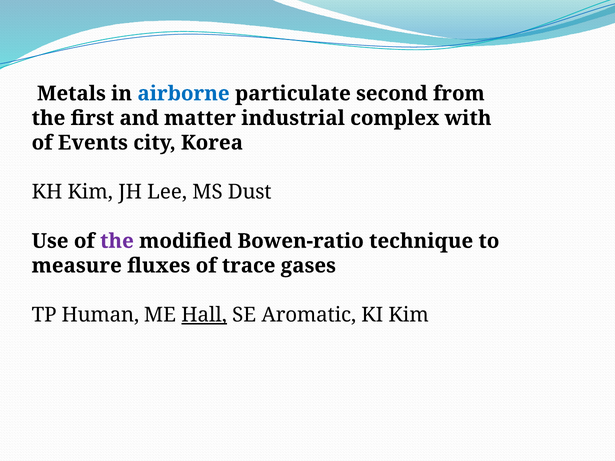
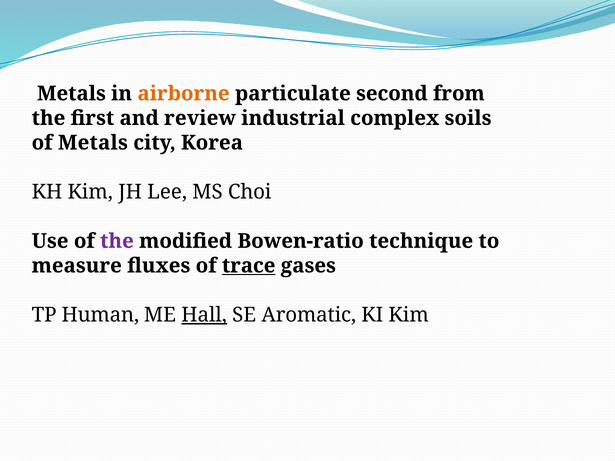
airborne colour: blue -> orange (184, 94)
matter: matter -> review (200, 118)
with: with -> soils (468, 118)
of Events: Events -> Metals (93, 143)
Dust: Dust -> Choi (250, 192)
trace underline: none -> present (249, 266)
